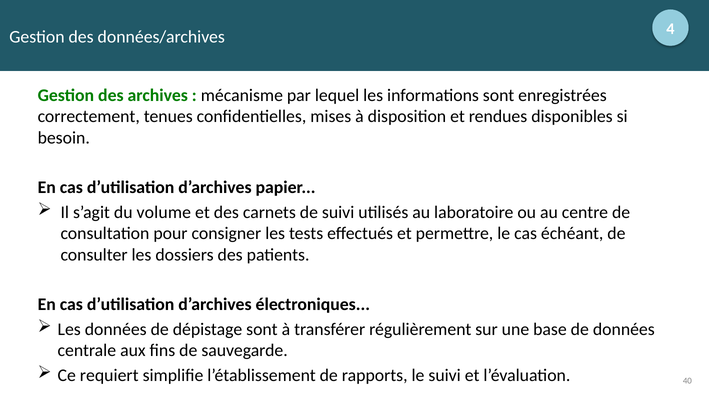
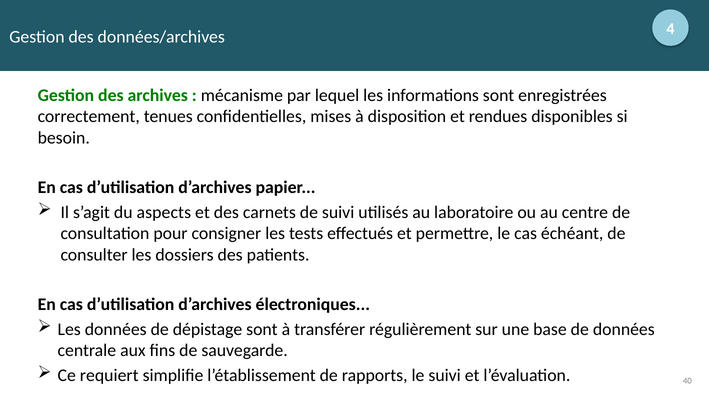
volume: volume -> aspects (164, 212)
